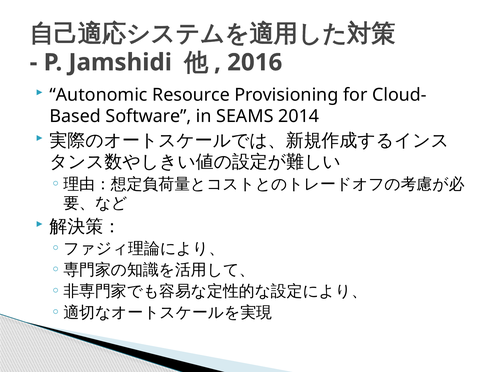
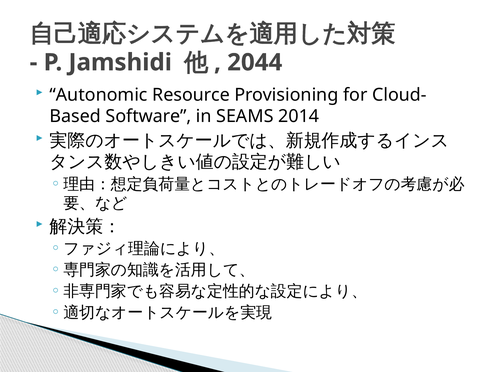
2016: 2016 -> 2044 (255, 62)
